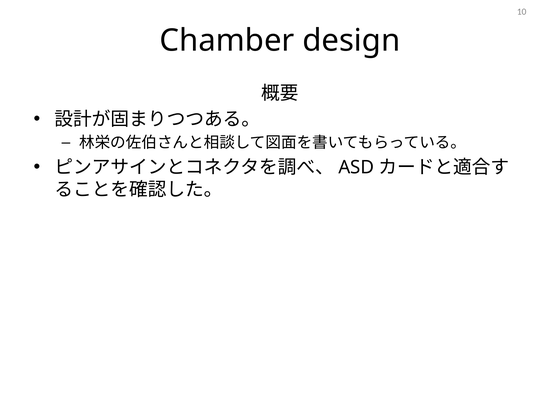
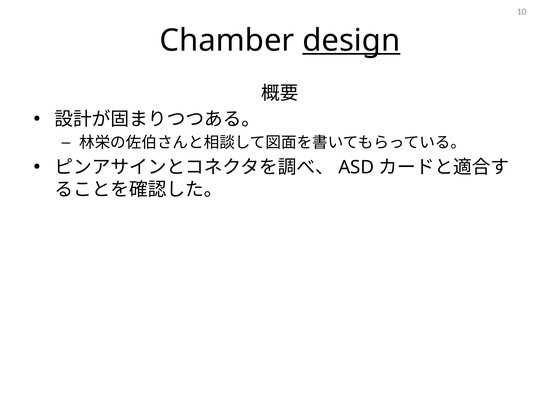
design underline: none -> present (351, 40)
